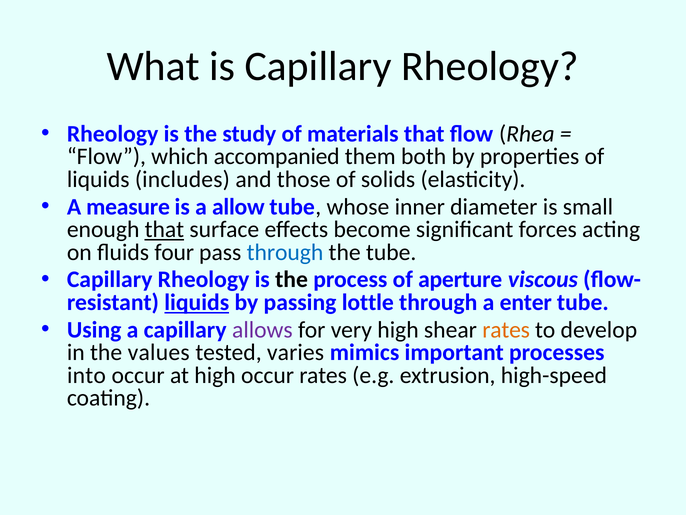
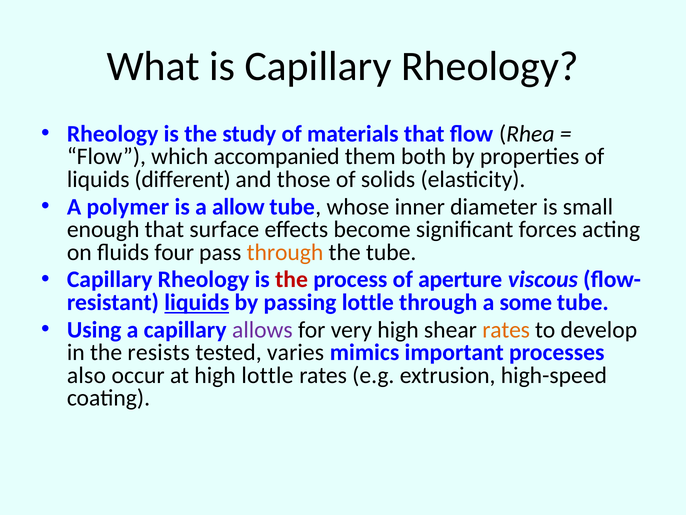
includes: includes -> different (183, 179)
measure: measure -> polymer (128, 207)
that underline: present -> none (164, 229)
through colour: blue -> orange (285, 252)
the colour: black -> red (292, 279)
enter: enter -> some (526, 302)
values: values -> resists (159, 352)
into: into -> also (86, 375)
high occur: occur -> lottle (267, 375)
